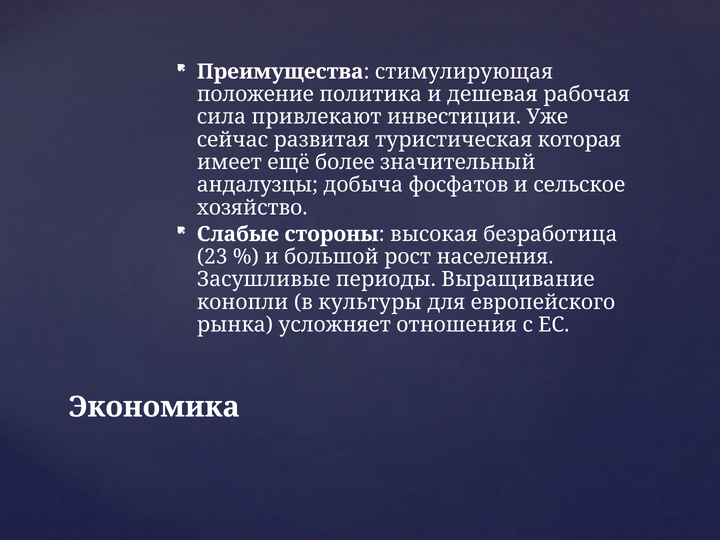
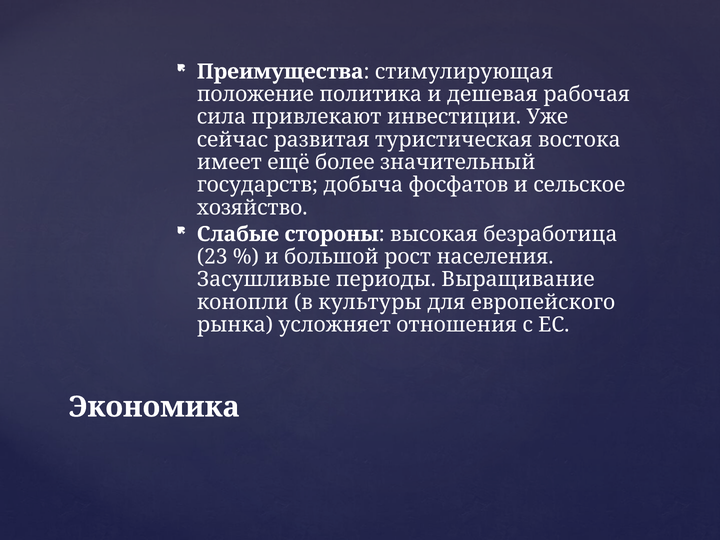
которая: которая -> востока (579, 140)
андалузцы: андалузцы -> государств (257, 185)
